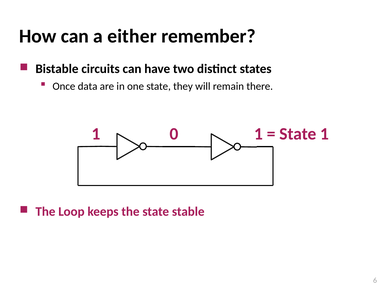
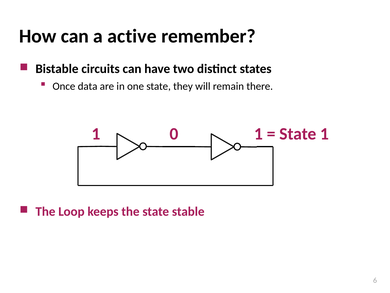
either: either -> active (132, 36)
